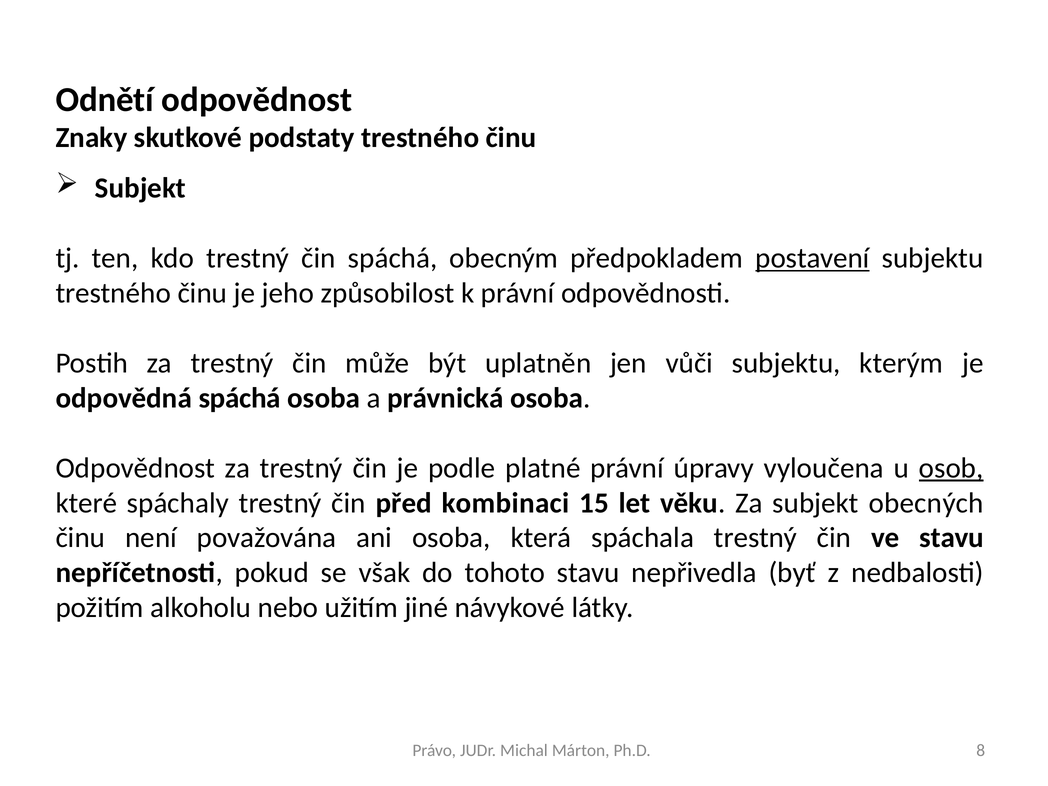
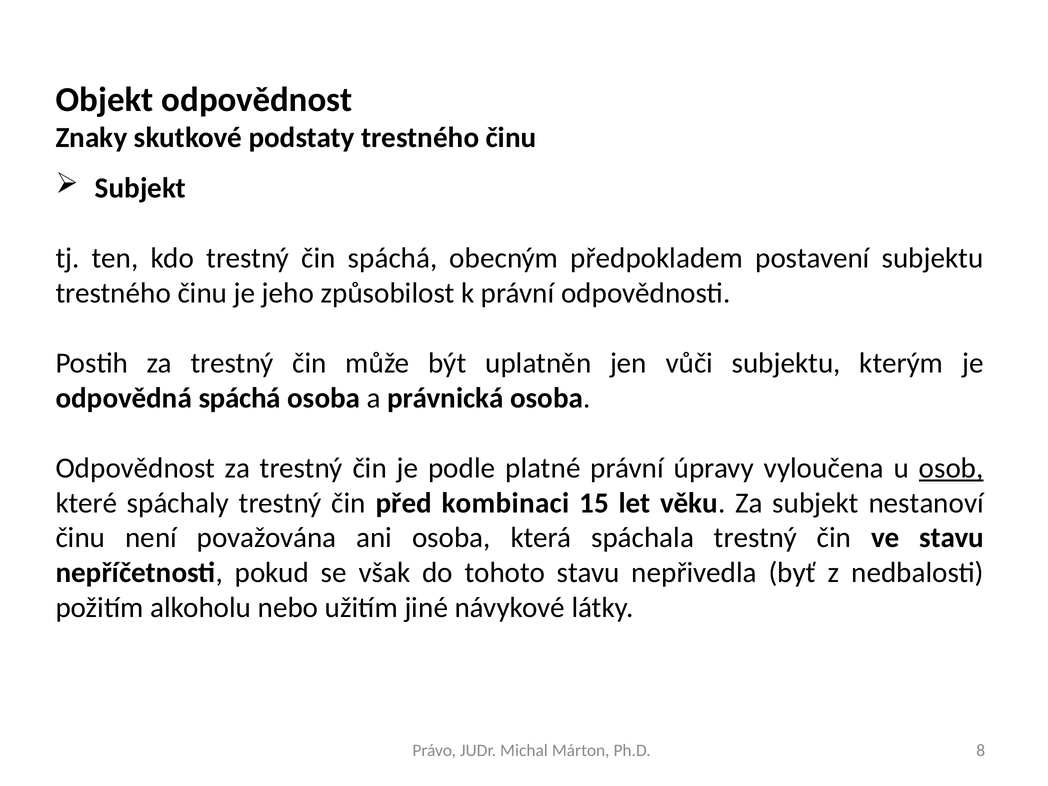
Odnětí: Odnětí -> Objekt (105, 100)
postavení underline: present -> none (813, 258)
obecných: obecných -> nestanoví (926, 503)
